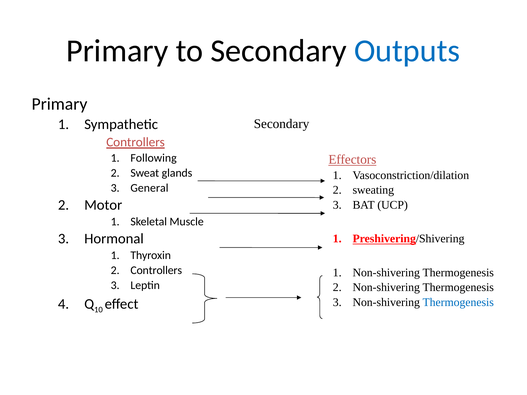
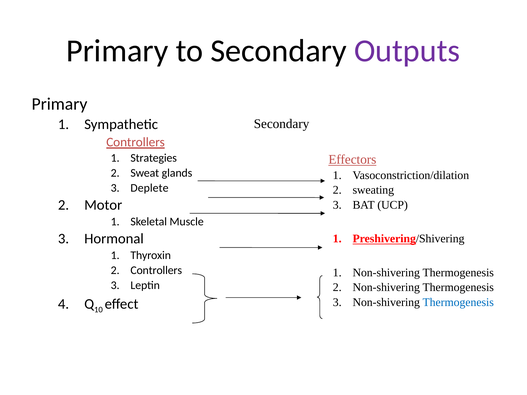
Outputs colour: blue -> purple (407, 51)
Following: Following -> Strategies (154, 158)
General: General -> Deplete (149, 188)
